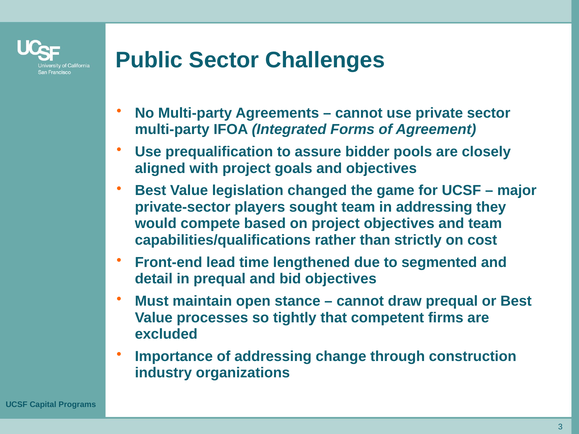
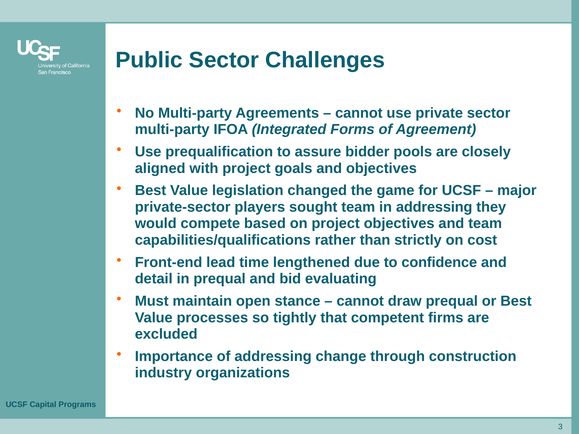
segmented: segmented -> confidence (439, 262)
bid objectives: objectives -> evaluating (341, 279)
